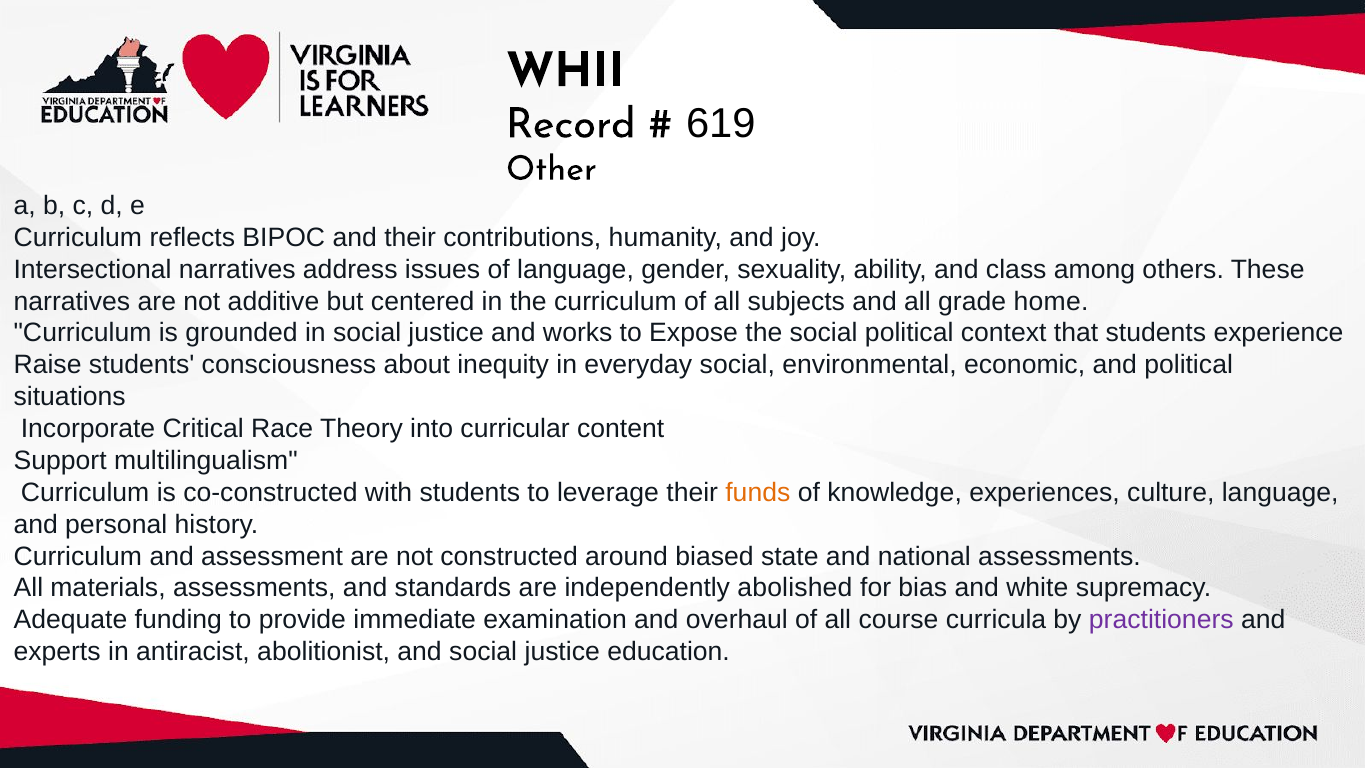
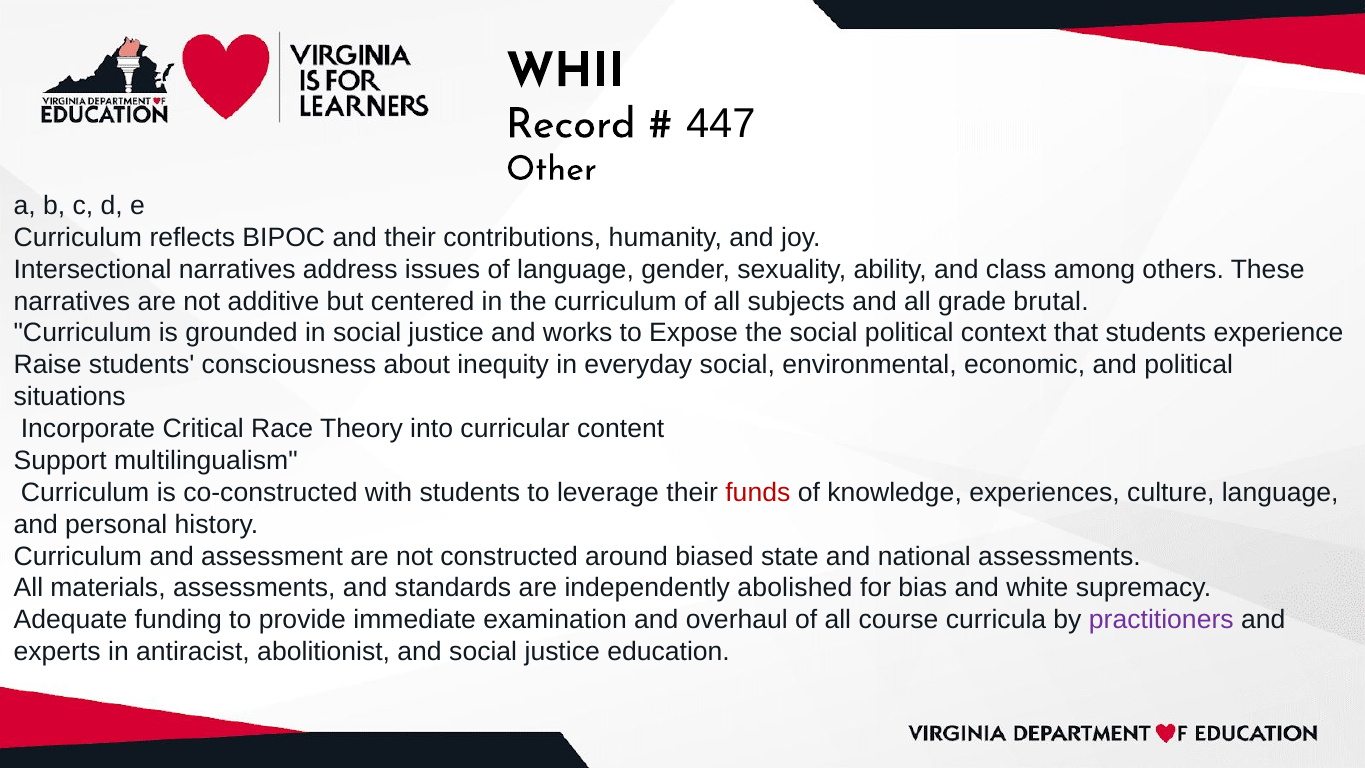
619: 619 -> 447 (721, 123)
home: home -> brutal (1051, 301)
funds colour: orange -> red (758, 492)
